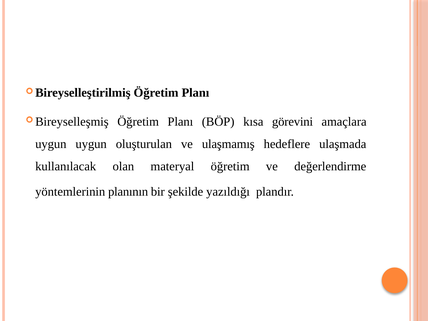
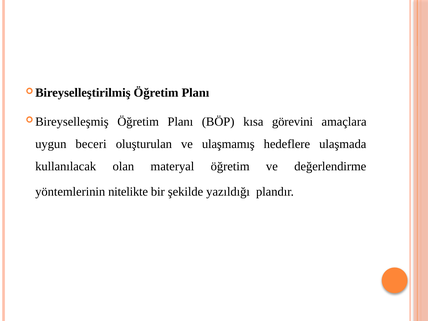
uygun uygun: uygun -> beceri (91, 144)
planının: planının -> nitelikte (128, 192)
